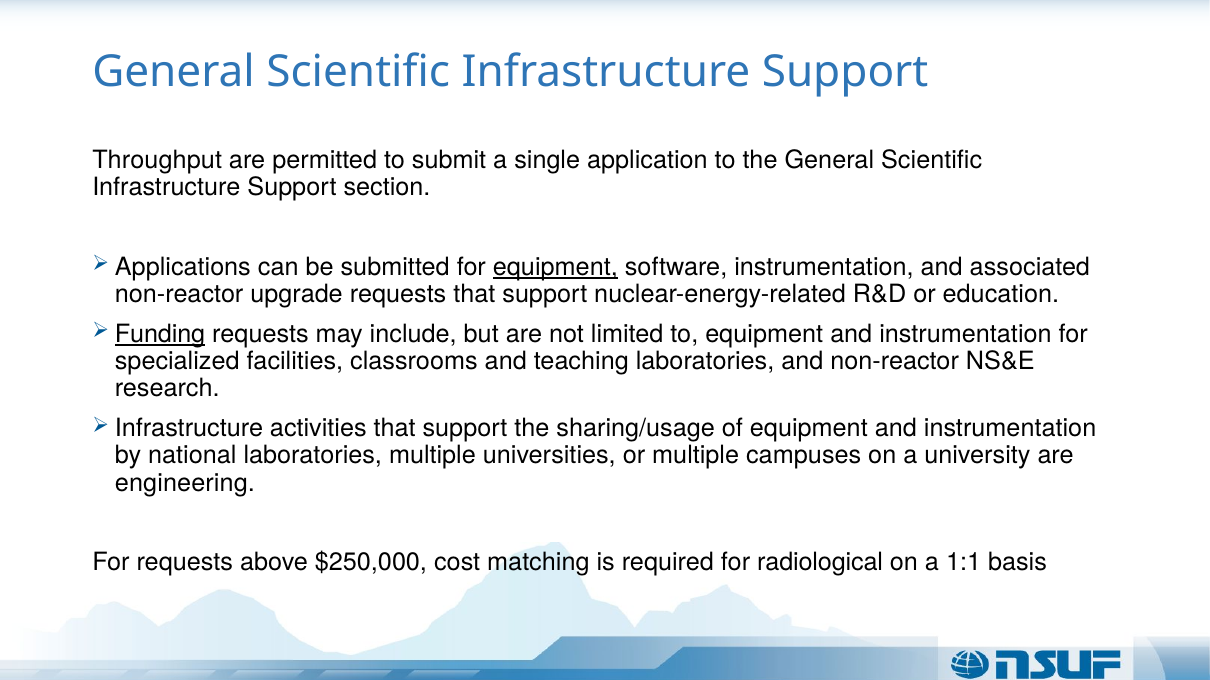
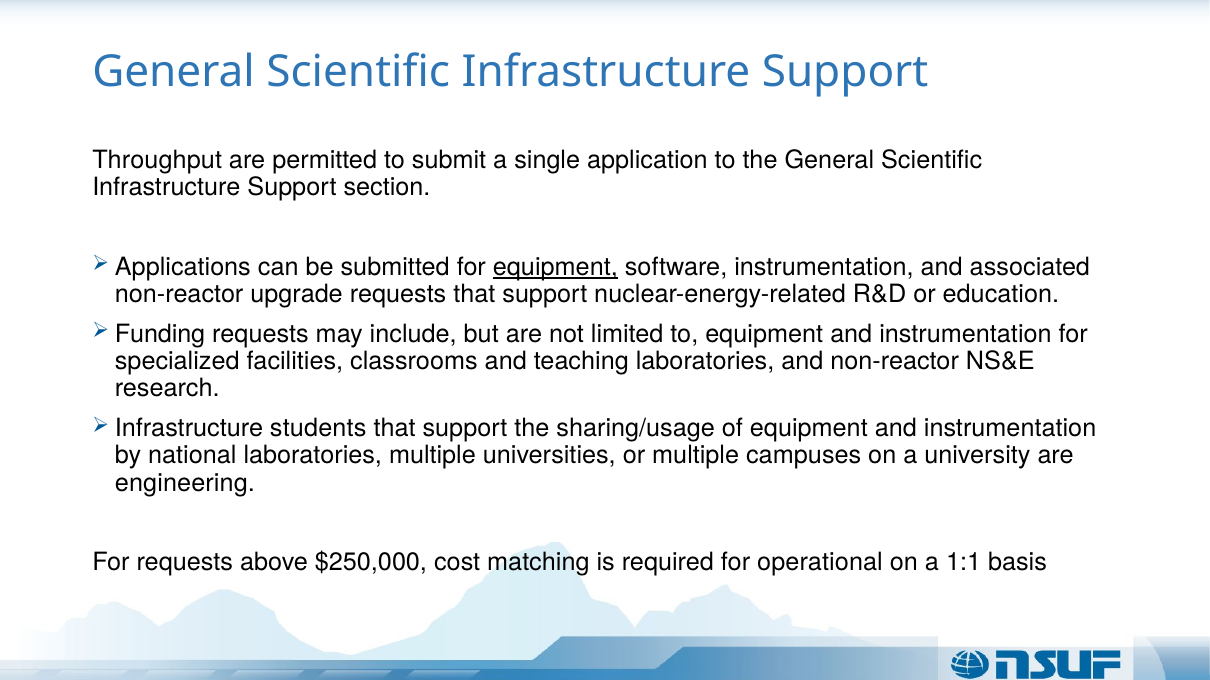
Funding underline: present -> none (160, 335)
activities: activities -> students (318, 429)
radiological: radiological -> operational (820, 563)
